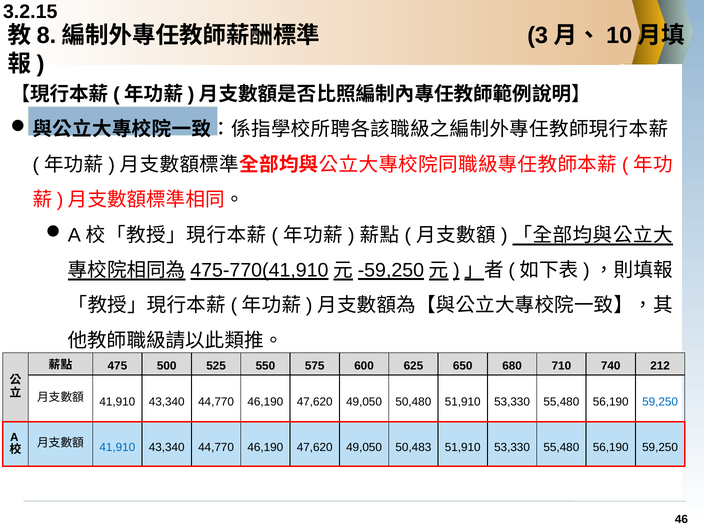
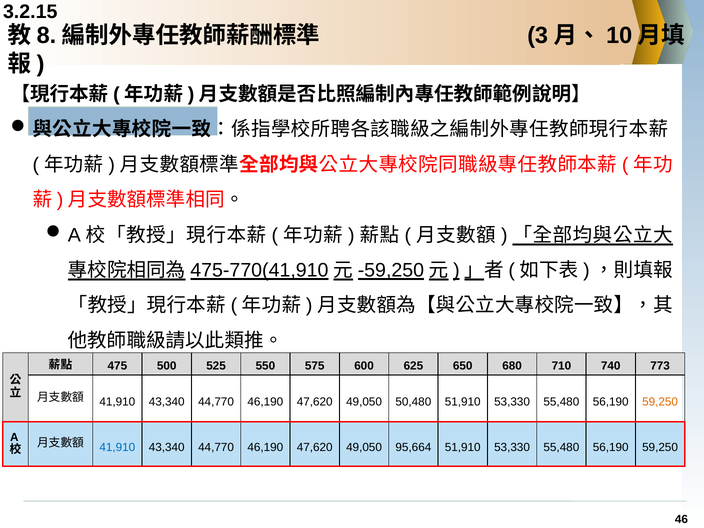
212: 212 -> 773 (660, 366)
59,250 colour: blue -> orange (660, 402)
50,483: 50,483 -> 95,664 (413, 447)
